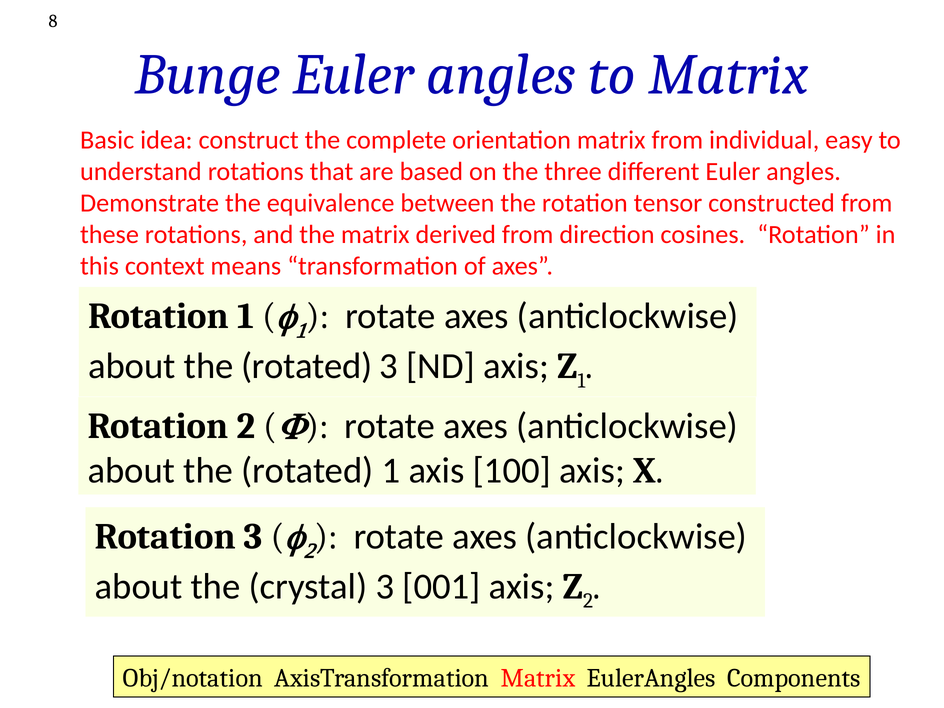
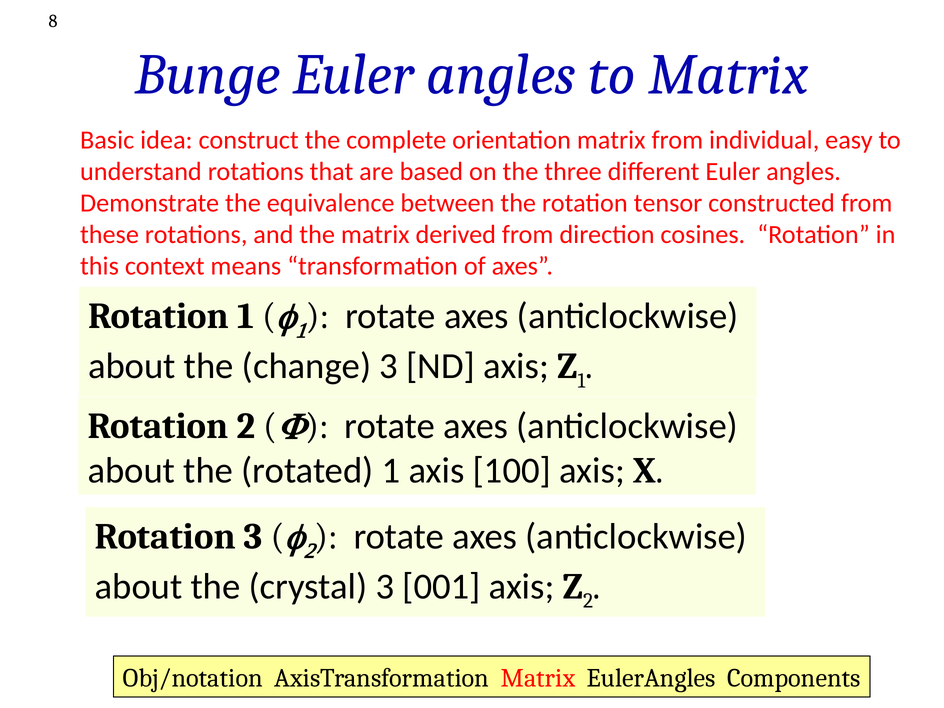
rotated: rotated -> change (307, 366)
